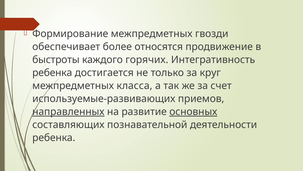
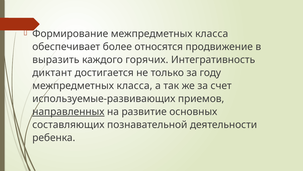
Формирование межпредметных гвозди: гвозди -> класса (212, 34)
быстроты: быстроты -> выразить (56, 60)
ребенка: ребенка -> диктант (52, 72)
круг: круг -> году (210, 72)
основных underline: present -> none (193, 111)
